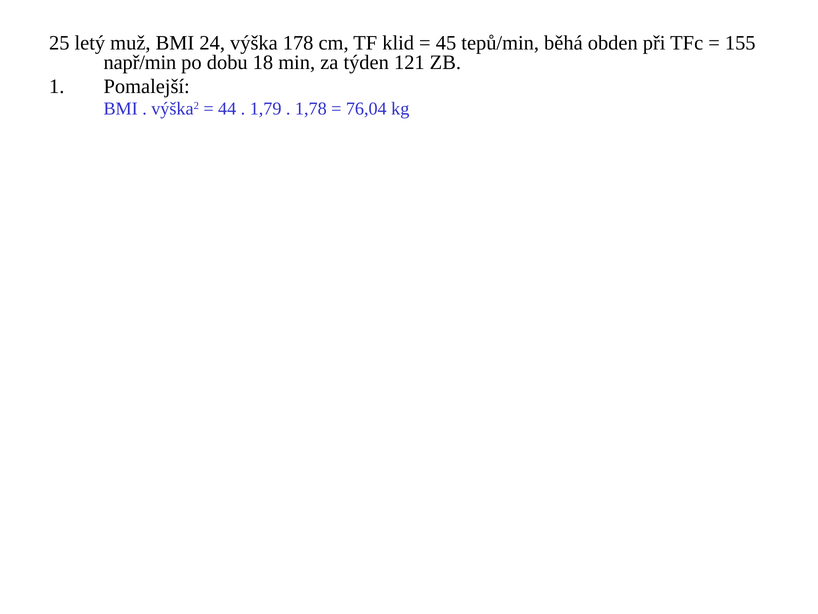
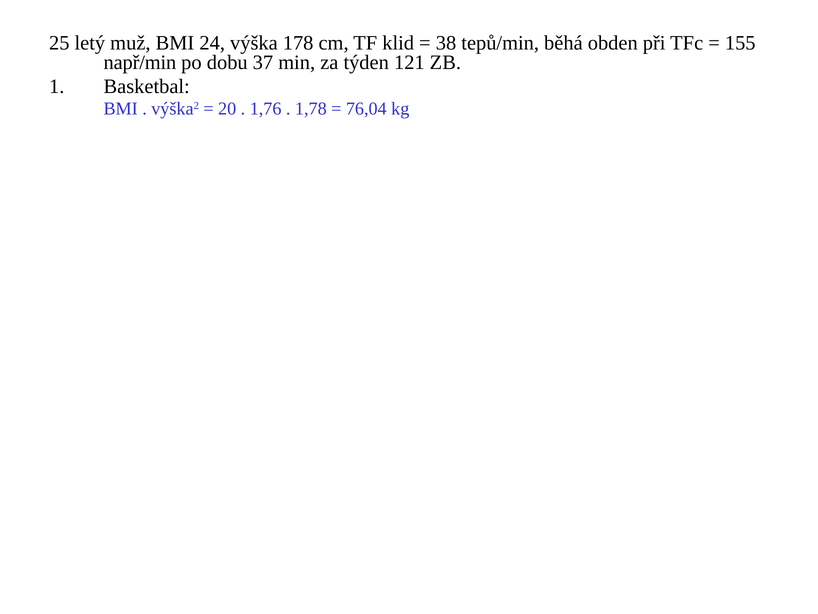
45: 45 -> 38 (446, 43)
18: 18 -> 37 (263, 63)
Pomalejší: Pomalejší -> Basketbal (147, 86)
44: 44 -> 20 (227, 109)
1,79: 1,79 -> 1,76 (266, 109)
